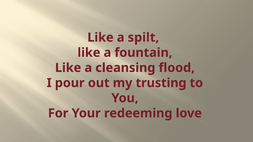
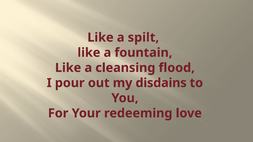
trusting: trusting -> disdains (161, 83)
